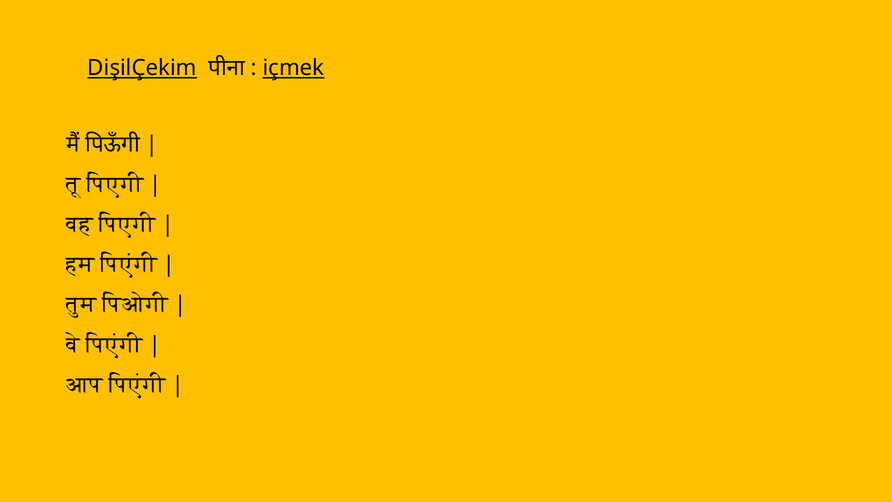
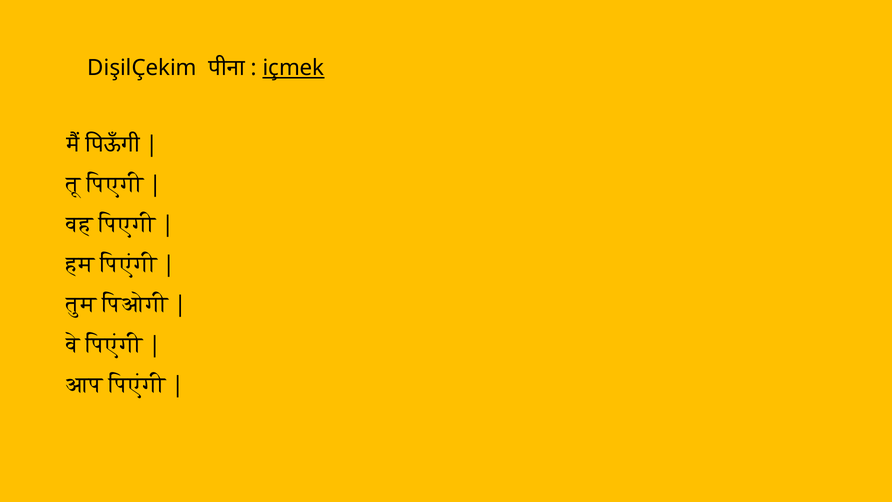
DişilÇekim underline: present -> none (142, 68)
